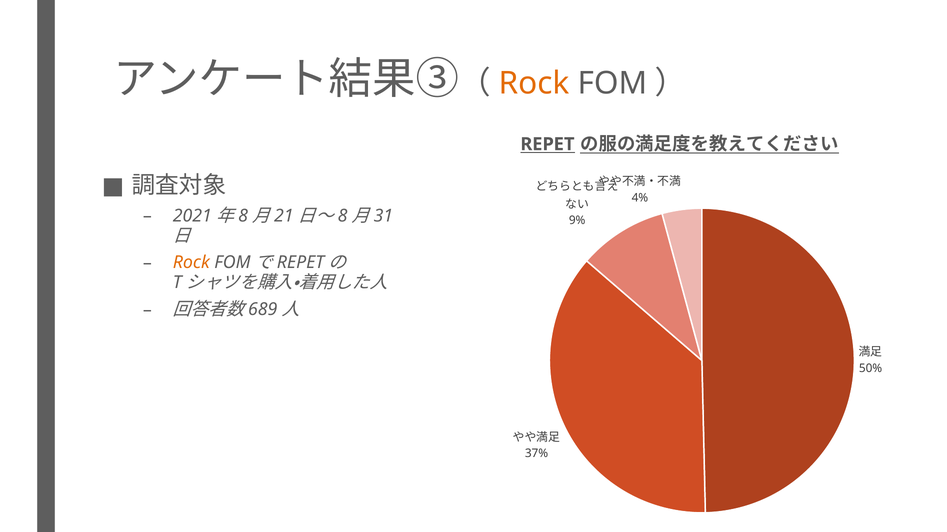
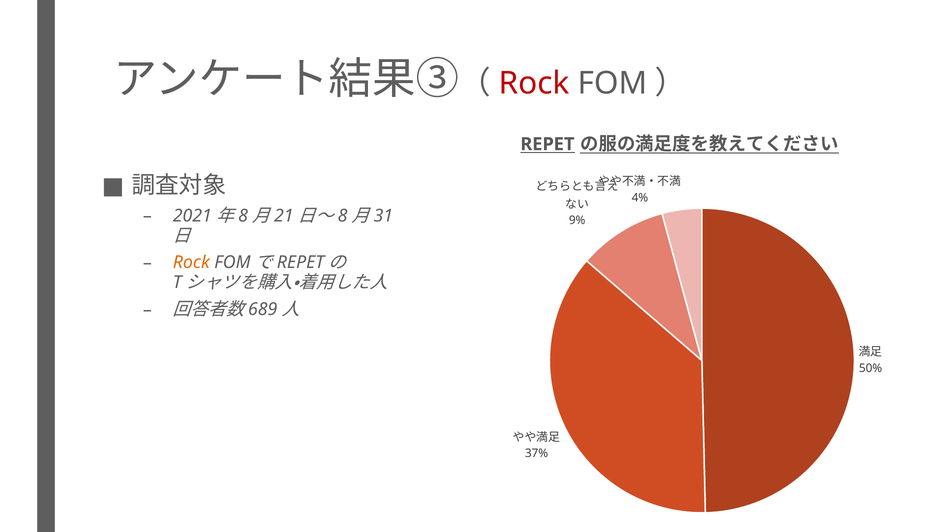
Rock colour: orange -> red (534, 83)
